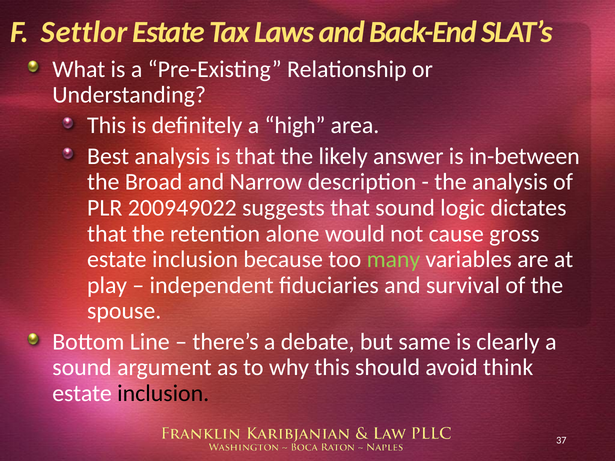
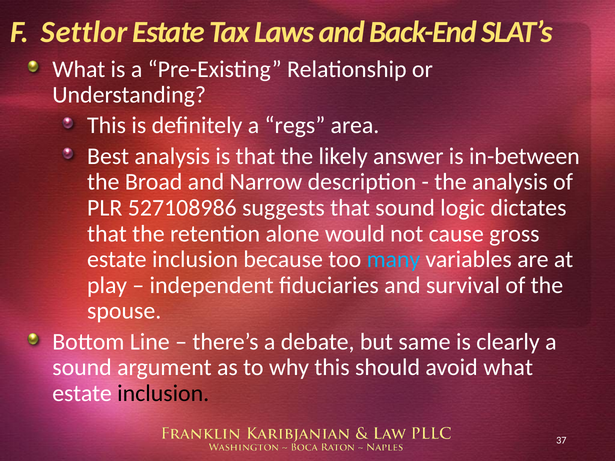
high: high -> regs (295, 126)
200949022: 200949022 -> 527108986 (182, 208)
many colour: light green -> light blue (393, 260)
avoid think: think -> what (508, 368)
